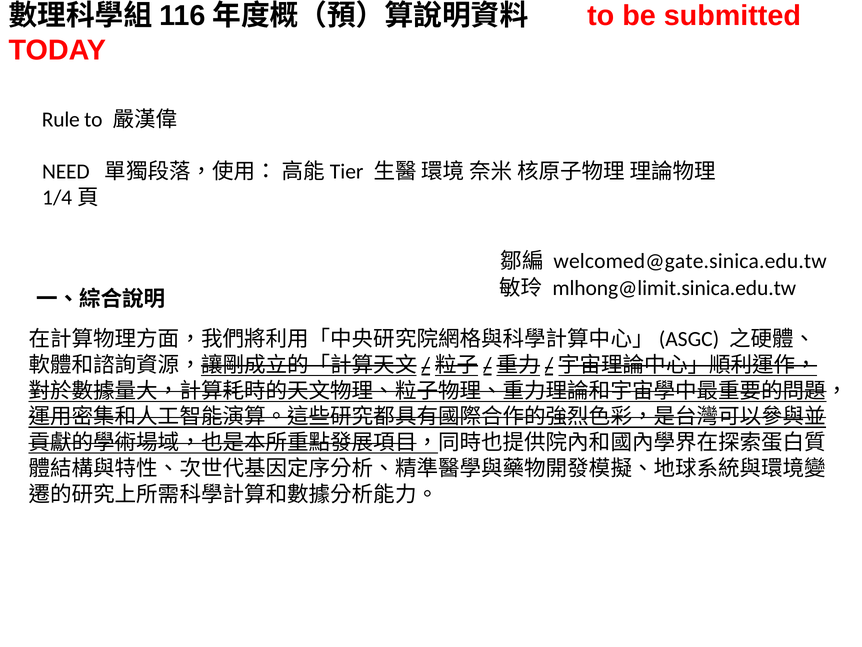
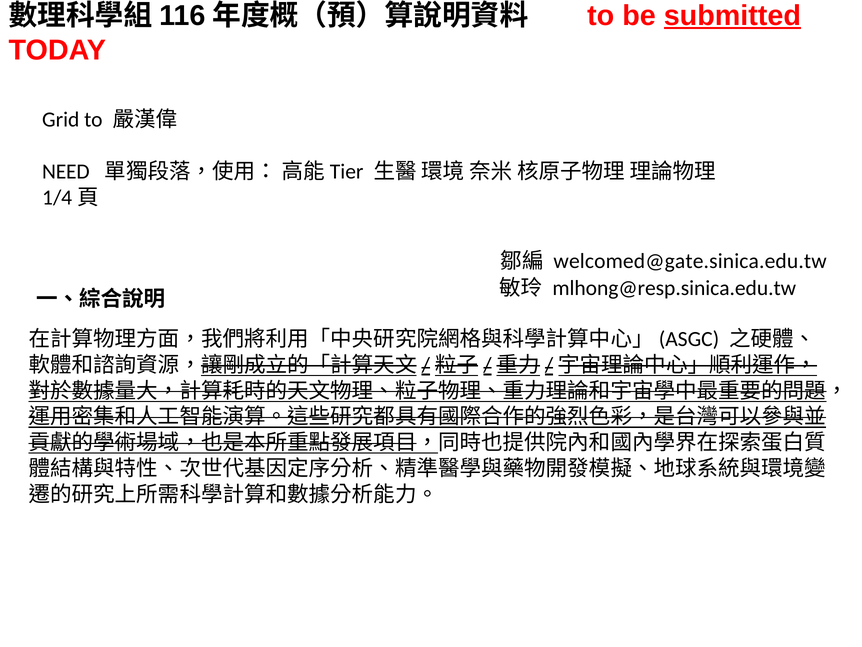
submitted underline: none -> present (732, 16)
Rule: Rule -> Grid (61, 120)
mlhong@limit.sinica.edu.tw: mlhong@limit.sinica.edu.tw -> mlhong@resp.sinica.edu.tw (674, 288)
